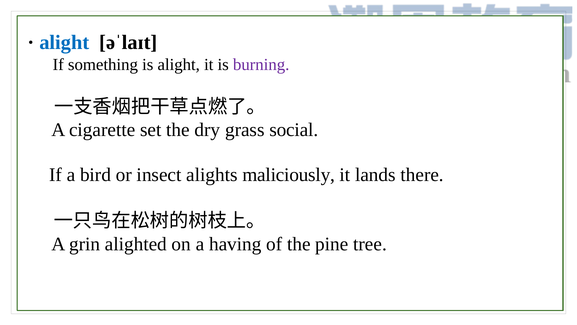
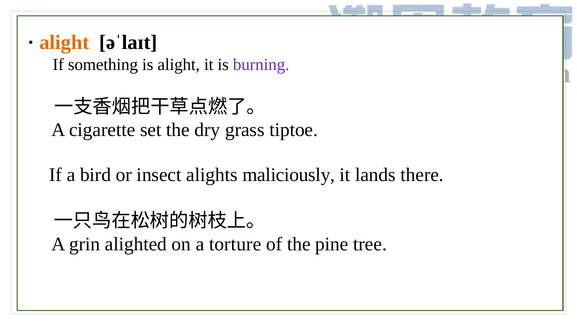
alight colour: blue -> orange (64, 42)
social: social -> tiptoe (294, 130)
having: having -> torture (235, 244)
